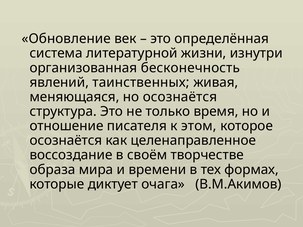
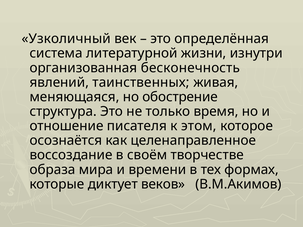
Обновление: Обновление -> Узколичный (66, 39)
но осознаётся: осознаётся -> обострение (180, 97)
очага: очага -> веков (163, 184)
